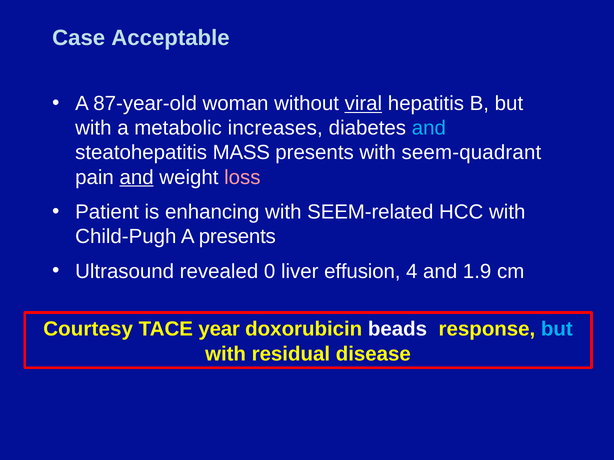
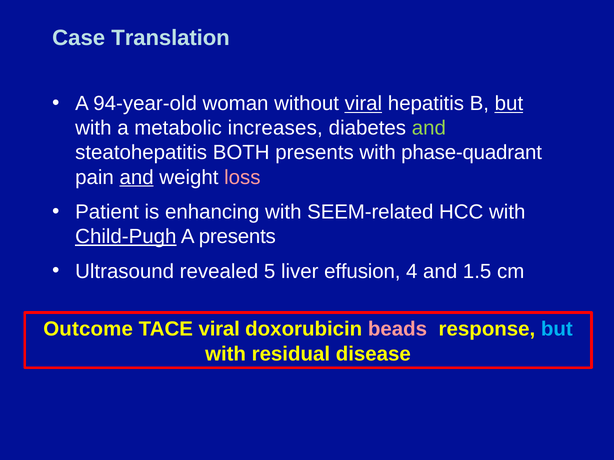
Acceptable: Acceptable -> Translation (171, 38)
87-year-old: 87-year-old -> 94-year-old (145, 104)
but underline: none -> present (509, 104)
and colour: light blue -> light green (429, 128)
MASS: MASS -> BOTH (241, 153)
seem-quadrant: seem-quadrant -> phase-quadrant (472, 153)
Child-Pugh underline: none -> present (126, 237)
0: 0 -> 5 (270, 272)
1.9: 1.9 -> 1.5 (477, 272)
Courtesy: Courtesy -> Outcome (88, 330)
TACE year: year -> viral (219, 330)
beads colour: white -> pink (398, 330)
